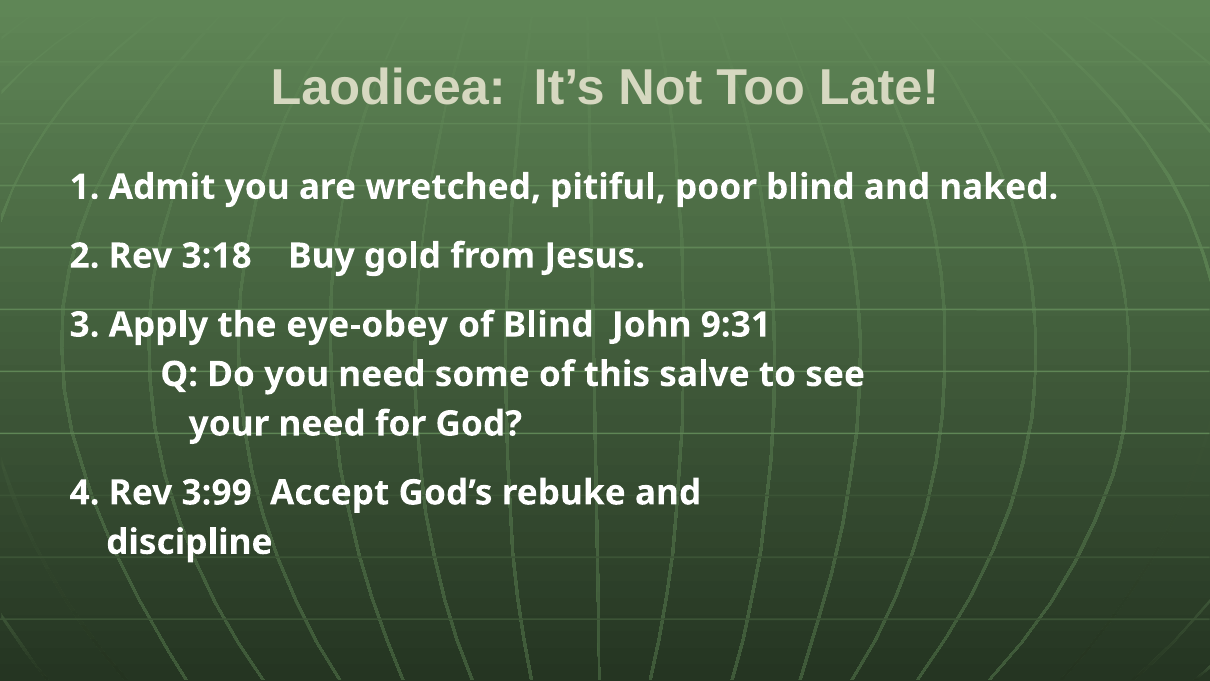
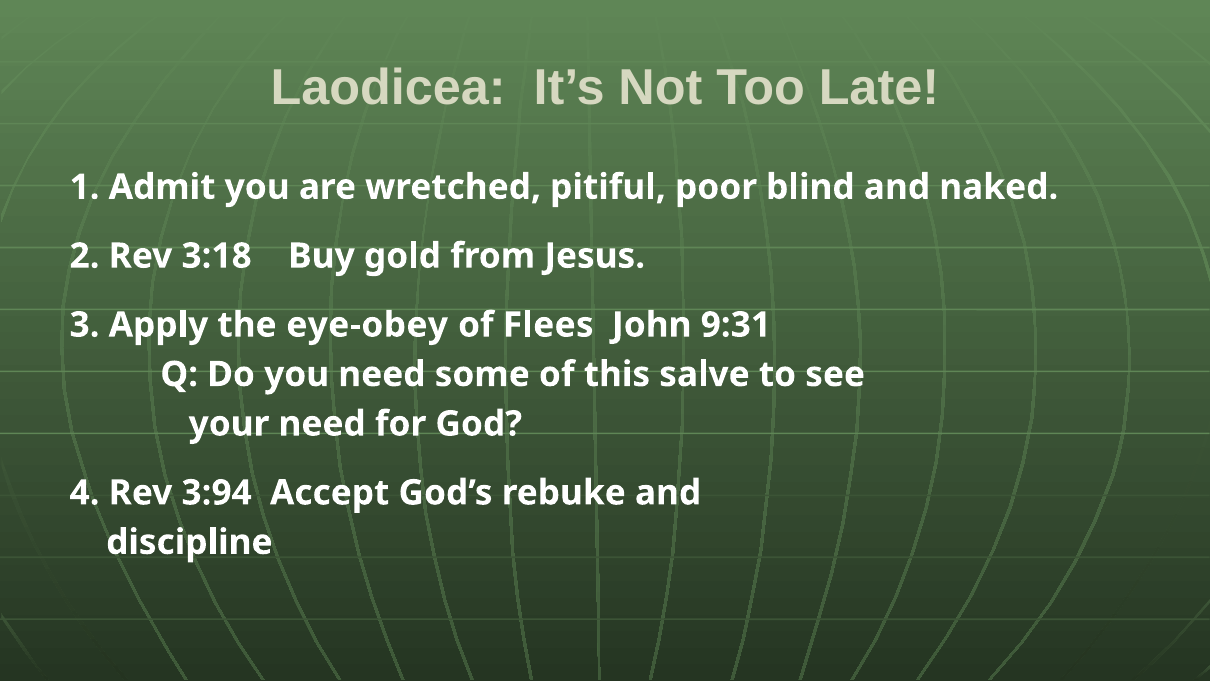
of Blind: Blind -> Flees (548, 325)
3:99: 3:99 -> 3:94 (217, 493)
